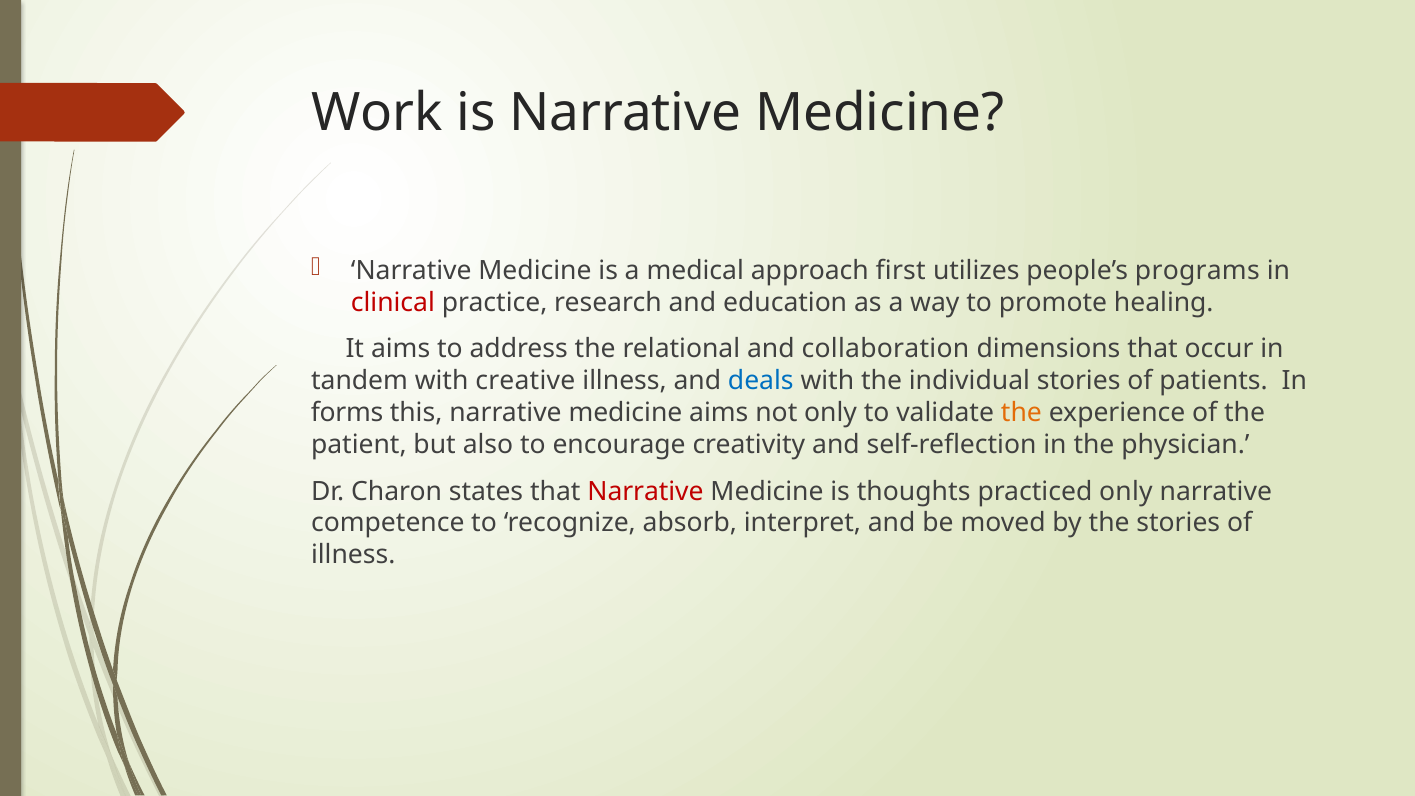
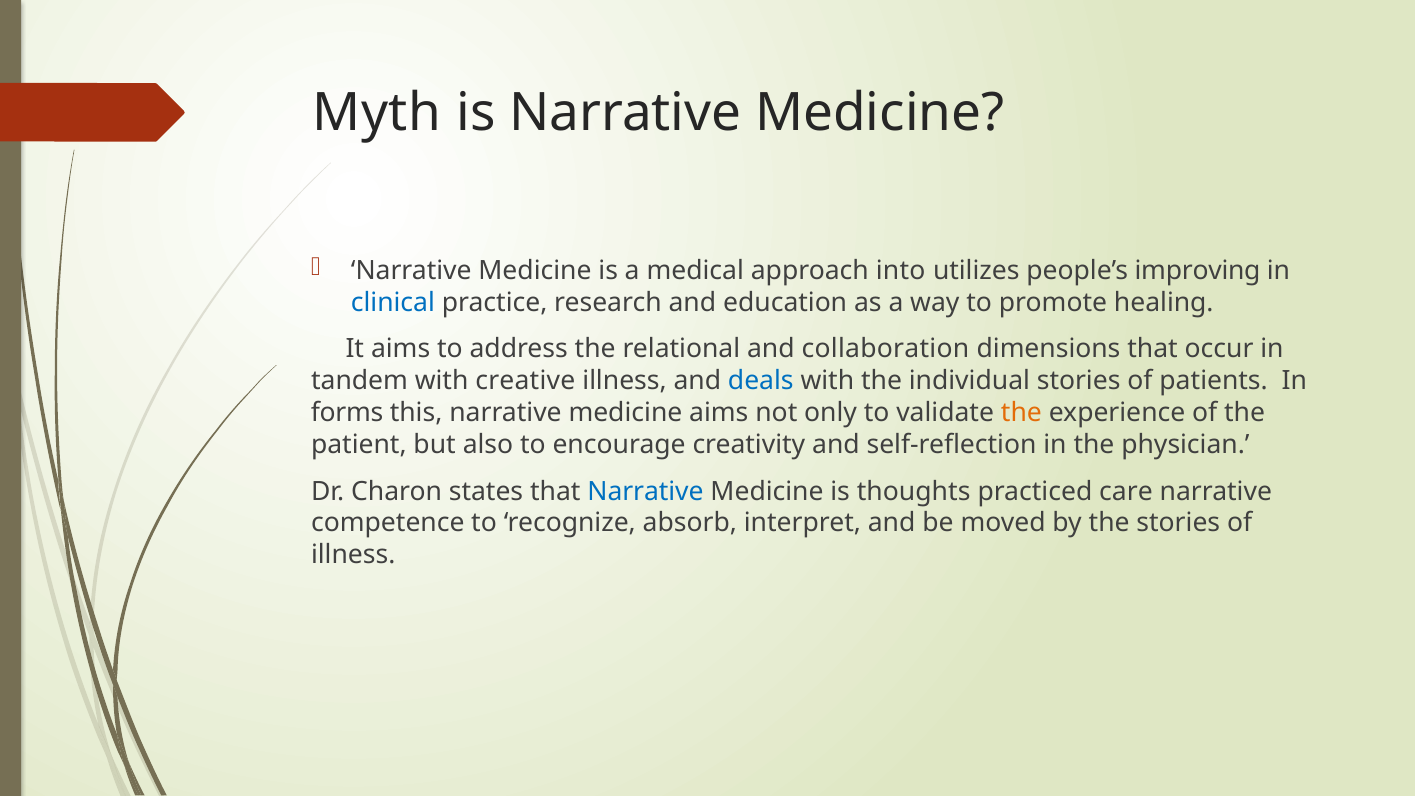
Work: Work -> Myth (377, 113)
first: first -> into (901, 271)
programs: programs -> improving (1198, 271)
clinical colour: red -> blue (393, 303)
Narrative colour: red -> blue (646, 491)
practiced only: only -> care (1126, 491)
